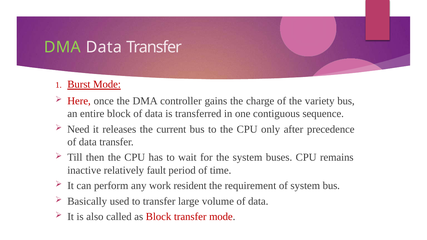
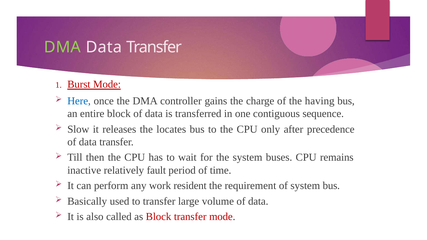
Here colour: red -> blue (79, 101)
variety: variety -> having (320, 101)
Need: Need -> Slow (78, 129)
current: current -> locates (171, 129)
